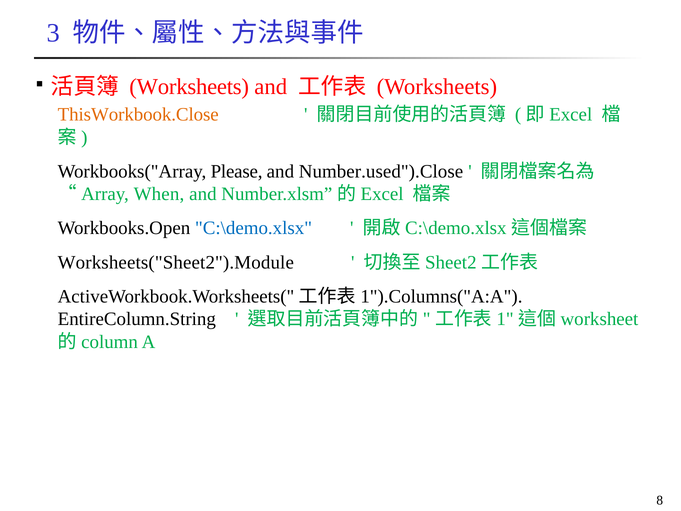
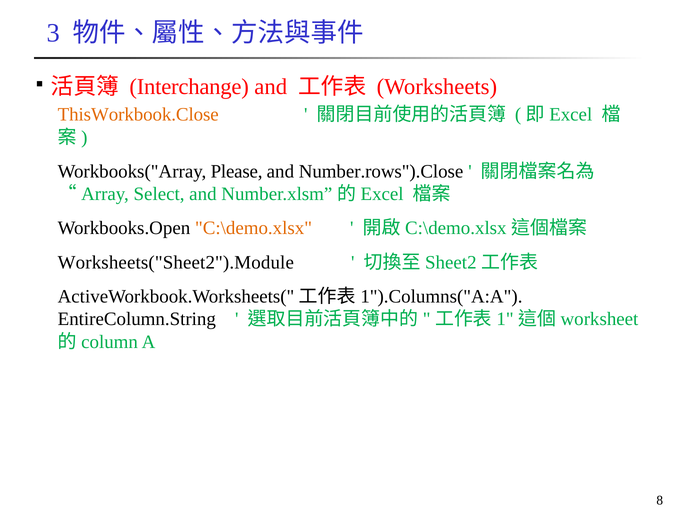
Worksheets: Worksheets -> Interchange (189, 87)
Number.used").Close: Number.used").Close -> Number.rows").Close (381, 171)
When: When -> Select (159, 194)
C:\demo.xlsx colour: blue -> orange (254, 228)
